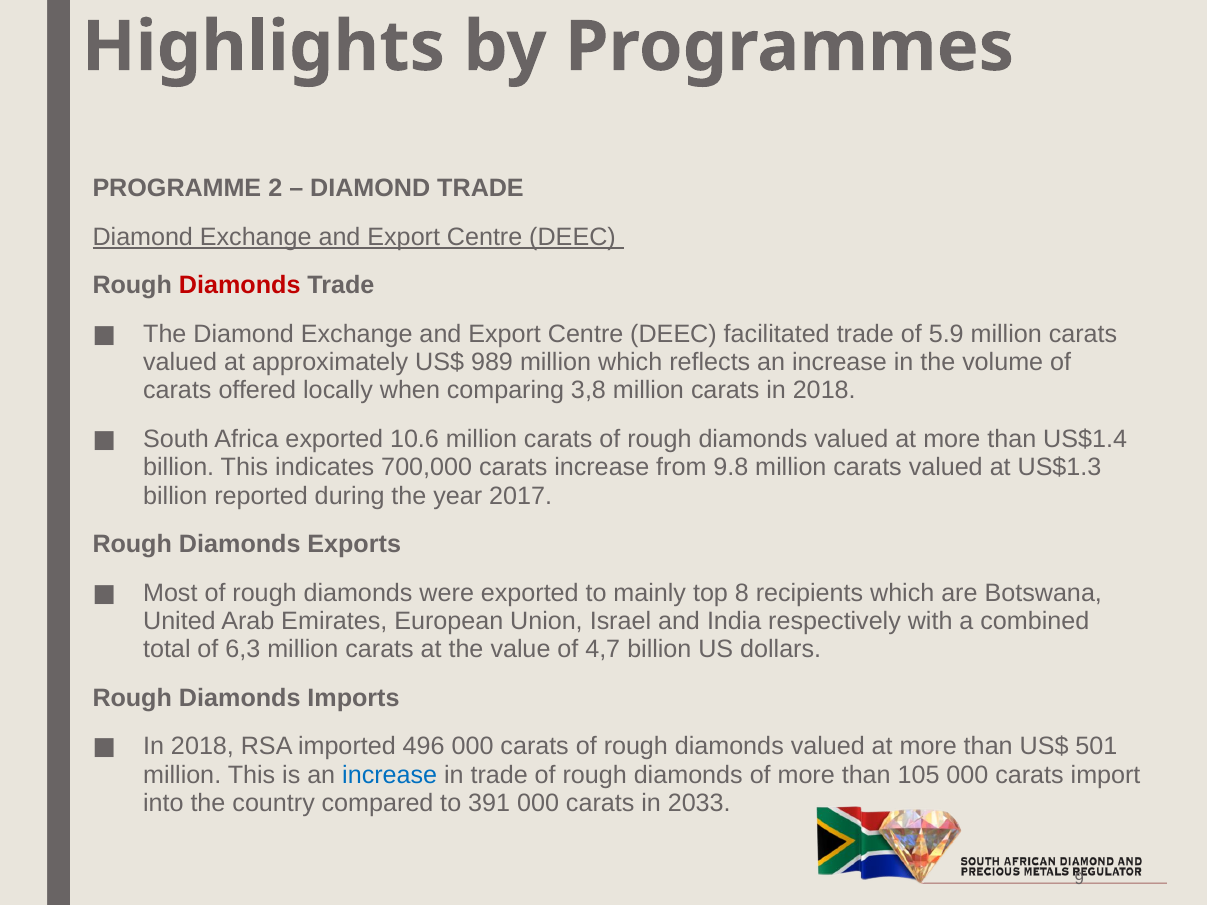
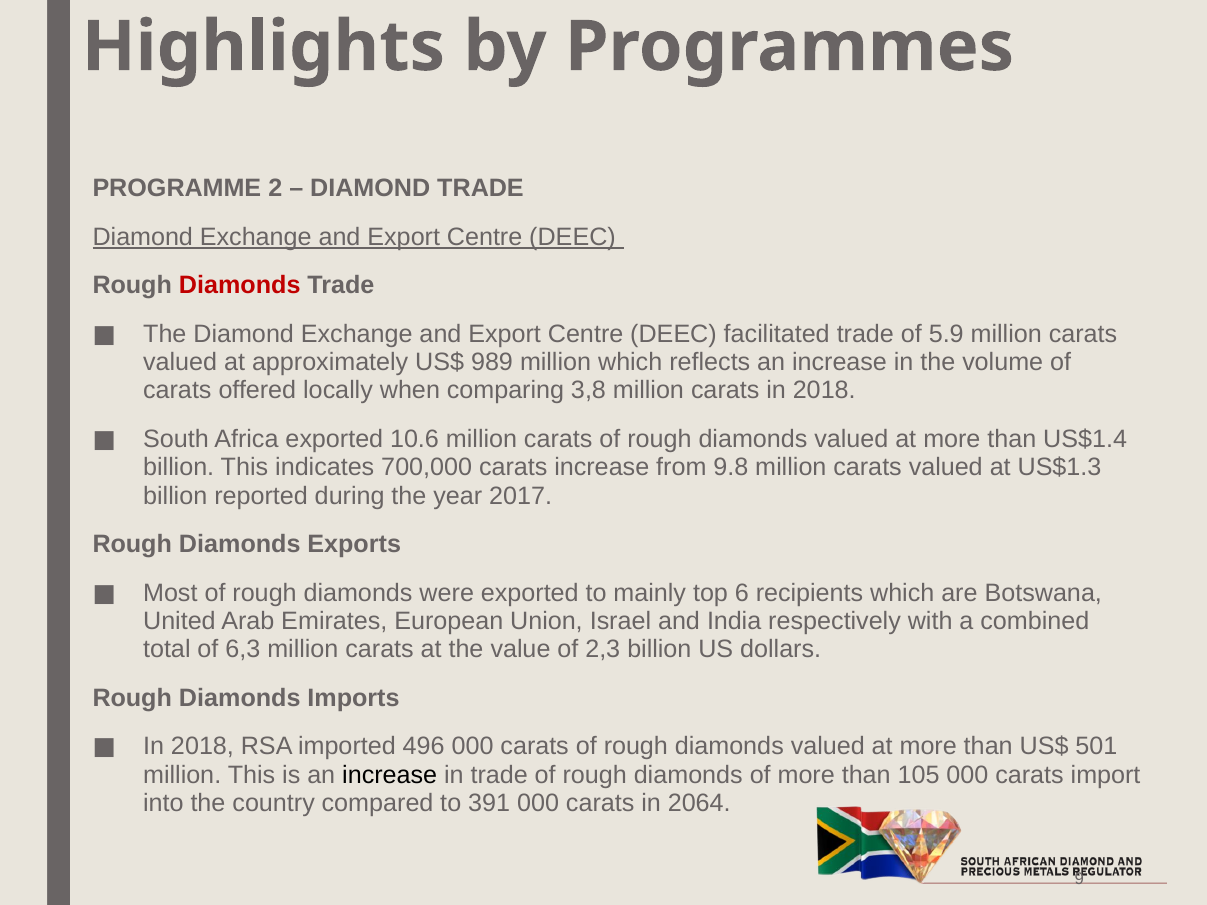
8: 8 -> 6 (742, 593)
4,7: 4,7 -> 2,3 (603, 650)
increase colour: blue -> black (390, 775)
2033: 2033 -> 2064 (699, 803)
